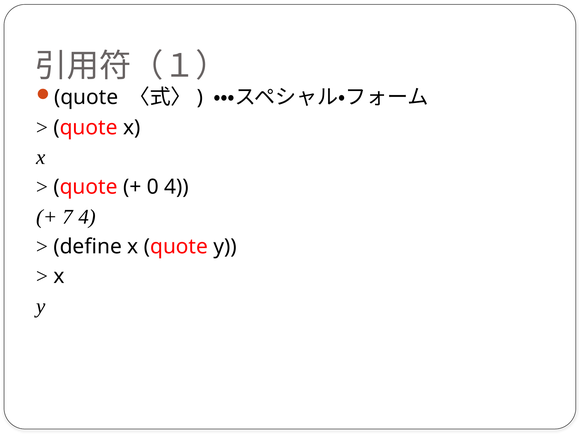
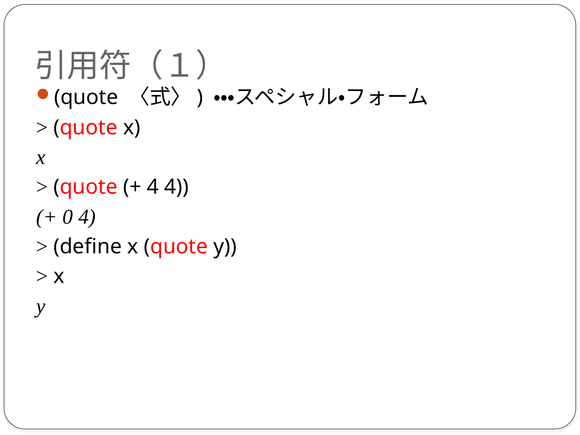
0: 0 -> 4 (153, 187)
7: 7 -> 0 (68, 217)
